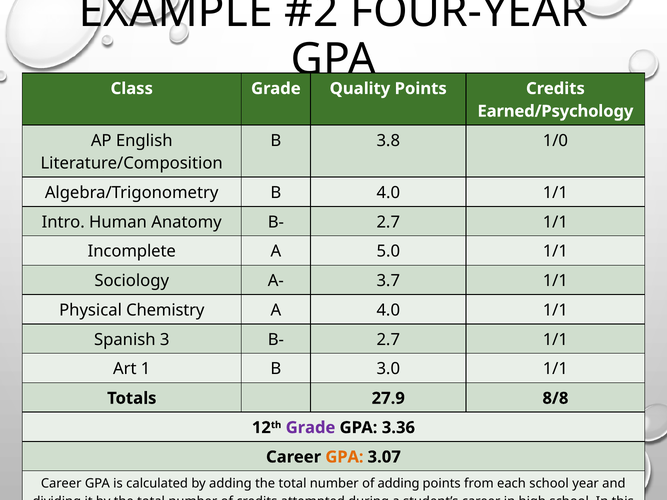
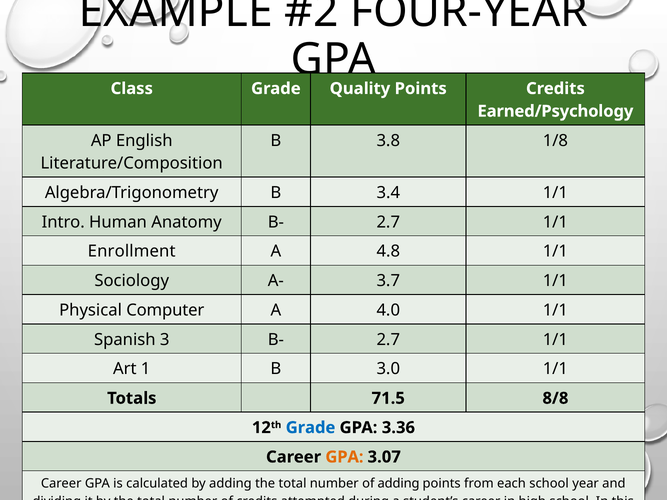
1/0: 1/0 -> 1/8 (555, 141)
B 4.0: 4.0 -> 3.4 (388, 193)
Incomplete: Incomplete -> Enrollment (132, 252)
5.0: 5.0 -> 4.8 (388, 252)
Chemistry: Chemistry -> Computer (165, 310)
27.9: 27.9 -> 71.5 (388, 398)
Grade colour: purple -> blue (311, 428)
